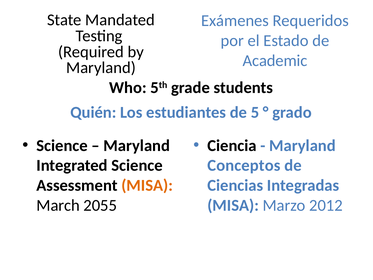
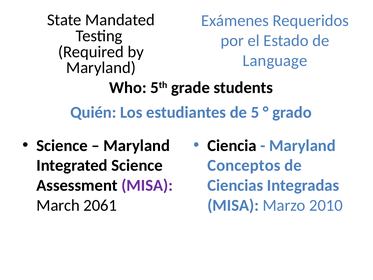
Academic: Academic -> Language (275, 61)
MISA colour: orange -> purple (147, 185)
2055: 2055 -> 2061 (100, 205)
2012: 2012 -> 2010 (326, 205)
